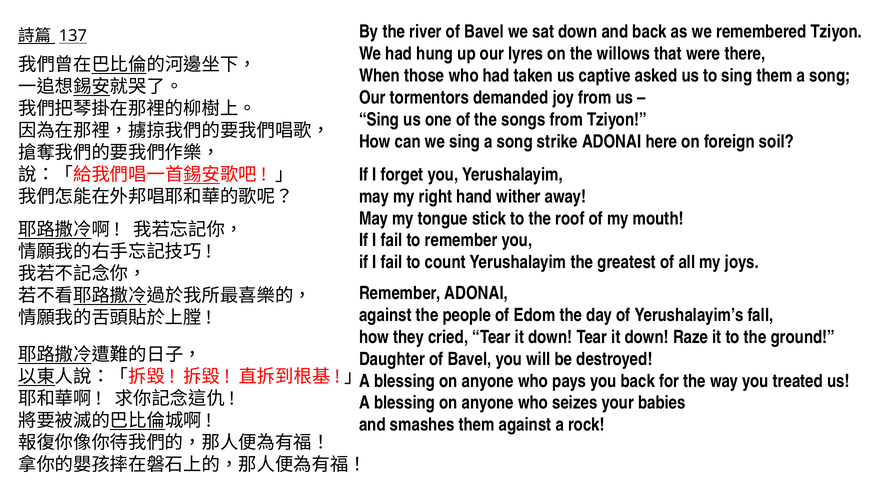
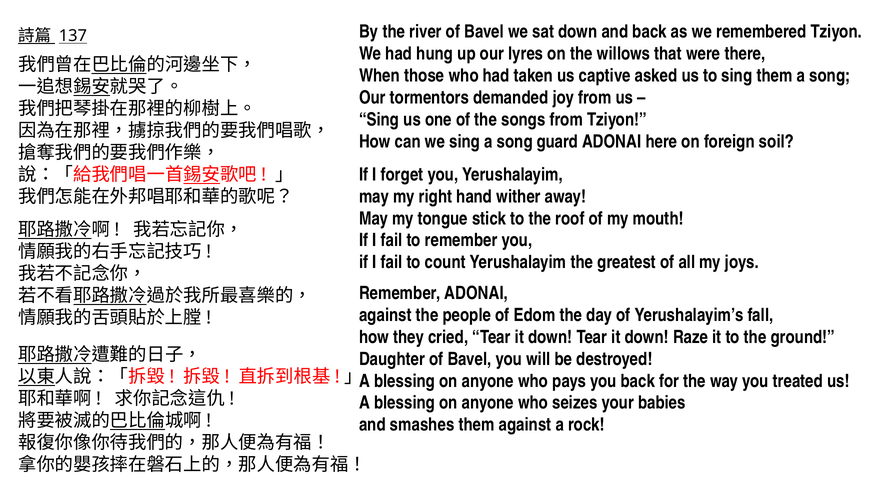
strike: strike -> guard (557, 142)
